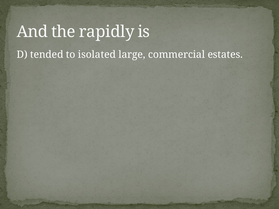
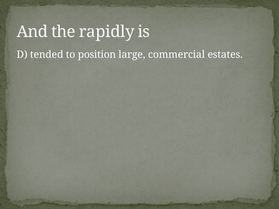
isolated: isolated -> position (97, 55)
